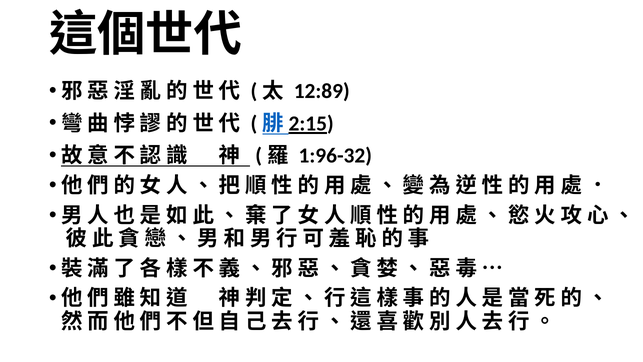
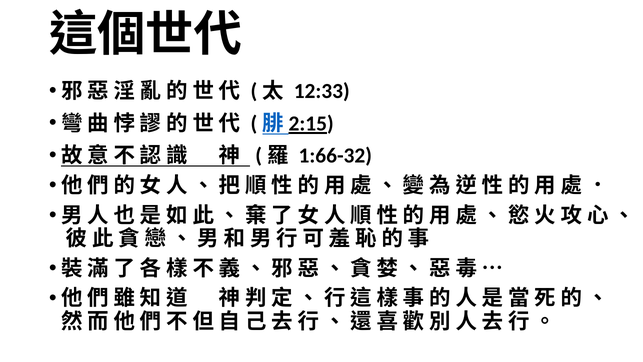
12:89: 12:89 -> 12:33 (322, 91)
1:96-32: 1:96-32 -> 1:66-32 (335, 156)
